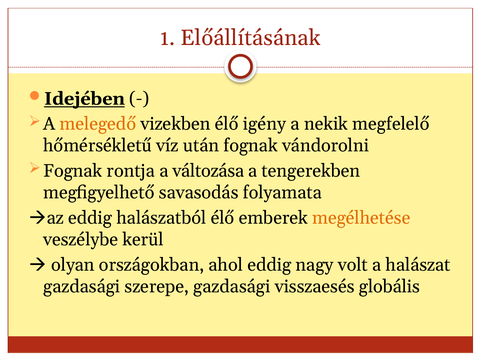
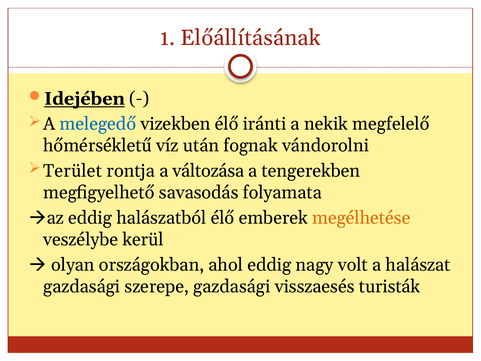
melegedő colour: orange -> blue (98, 124)
igény: igény -> iránti (265, 124)
Fognak: Fognak -> Terület (73, 171)
globális: globális -> turisták (389, 286)
